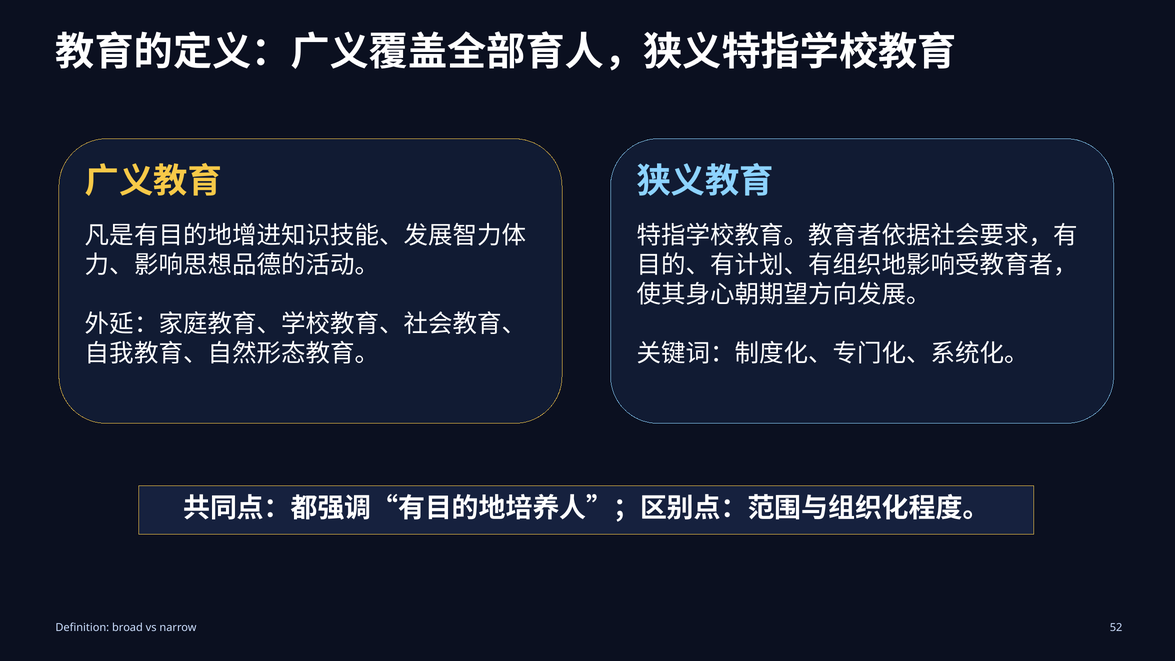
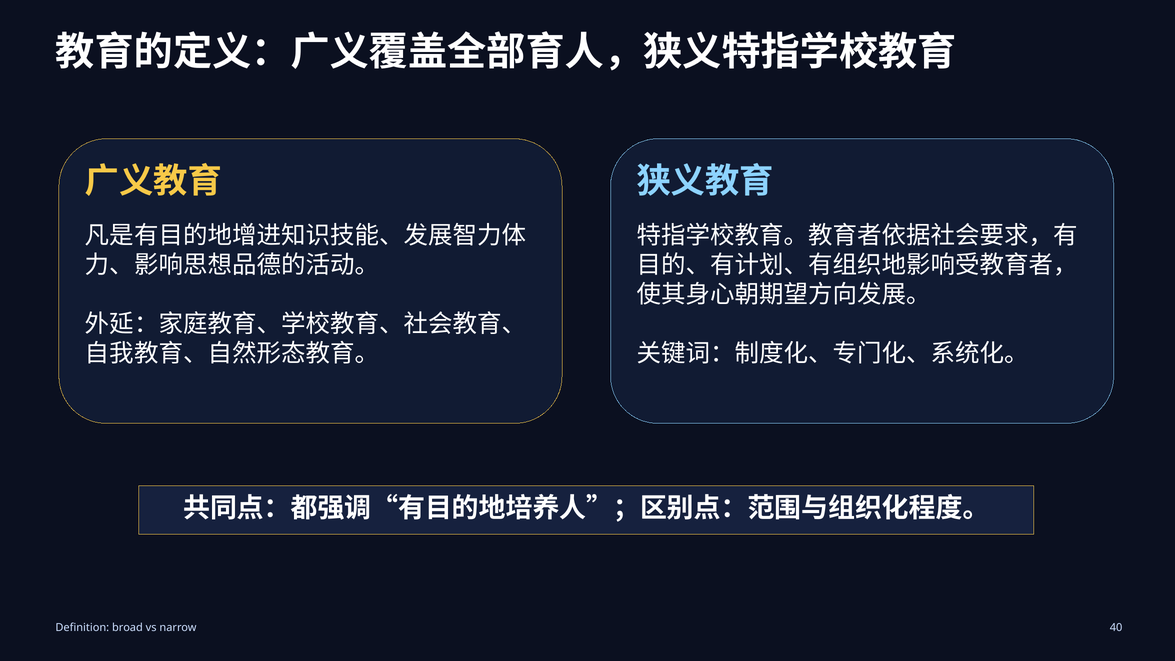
52: 52 -> 40 (1116, 628)
